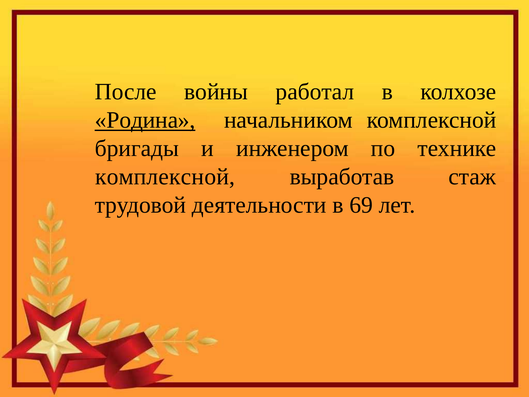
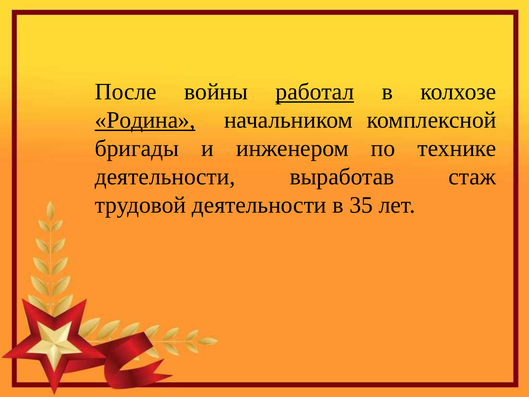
работал underline: none -> present (315, 92)
комплексной: комплексной -> деятельности (165, 177)
69: 69 -> 35 (361, 205)
